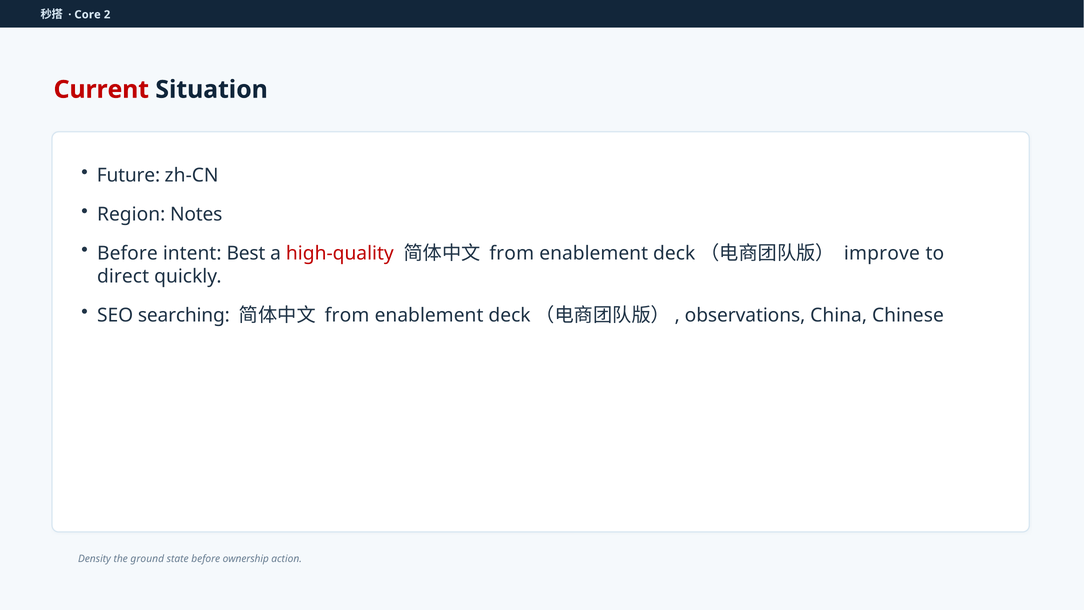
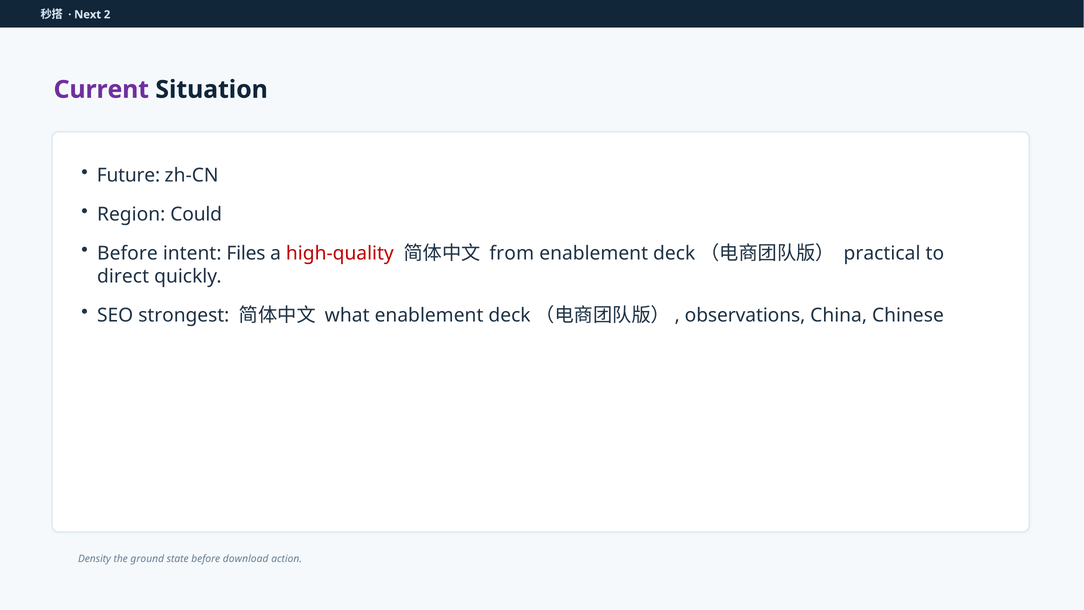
Core: Core -> Next (88, 15)
Current colour: red -> purple (101, 90)
Notes: Notes -> Could (196, 214)
Best: Best -> Files (246, 253)
improve: improve -> practical (882, 253)
searching: searching -> strongest (184, 315)
from: from -> what (347, 315)
ownership: ownership -> download (246, 558)
